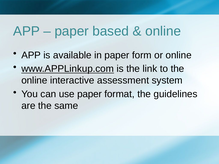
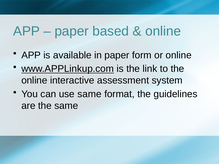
use paper: paper -> same (89, 94)
